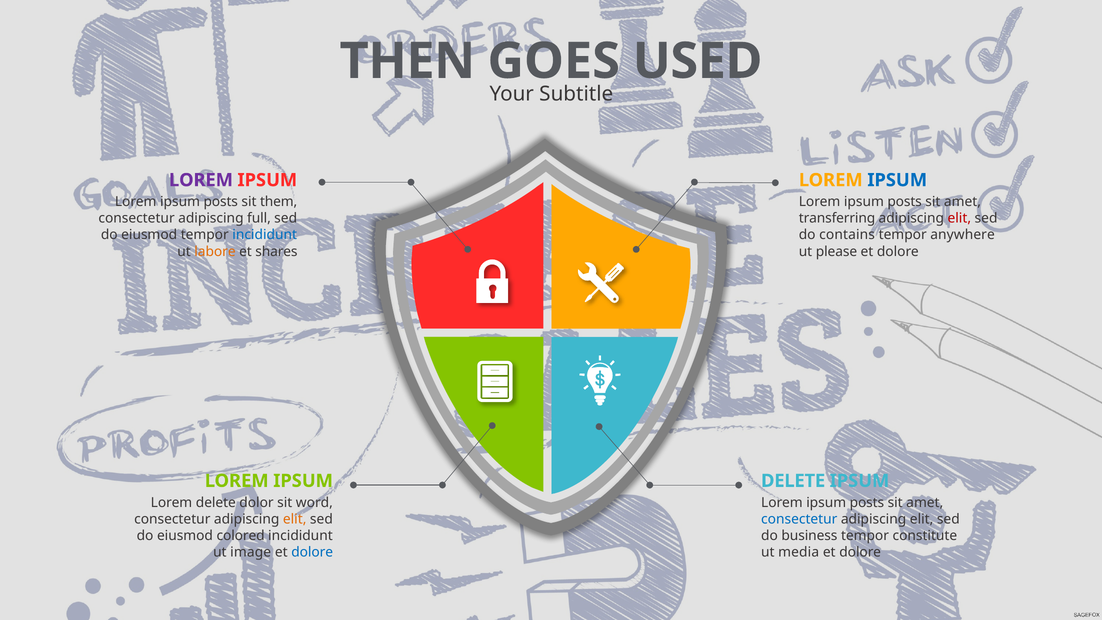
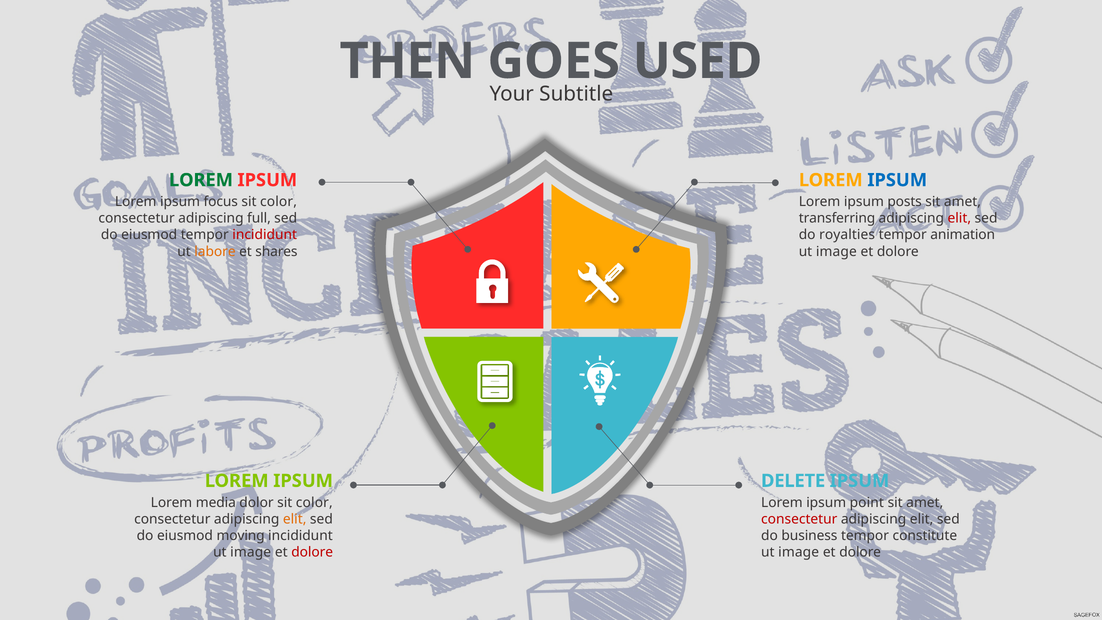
LOREM colour: purple -> green (201, 180)
posts: posts -> focus (221, 202)
them: them -> color (279, 202)
incididunt colour: blue -> red (265, 235)
contains: contains -> royalties (847, 235)
anywhere: anywhere -> animation (963, 235)
please: please -> image (836, 251)
Lorem delete: delete -> media (216, 502)
dolor sit word: word -> color (314, 502)
posts: posts -> point (867, 502)
consectetur colour: blue -> red (799, 519)
colored: colored -> moving (241, 536)
dolore colour: blue -> red (312, 552)
media: media -> image (799, 552)
